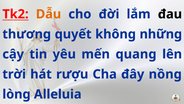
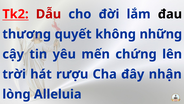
Dẫu colour: orange -> red (48, 14)
quang: quang -> chứng (136, 54)
nồng: nồng -> nhận (165, 74)
